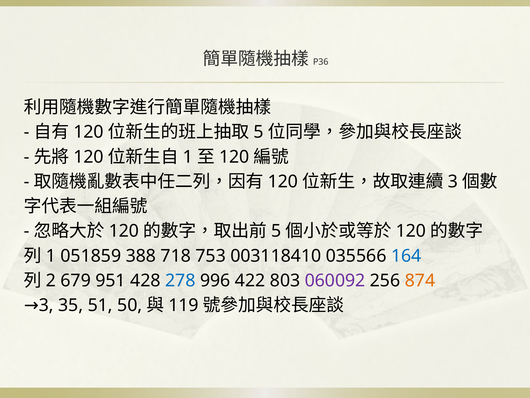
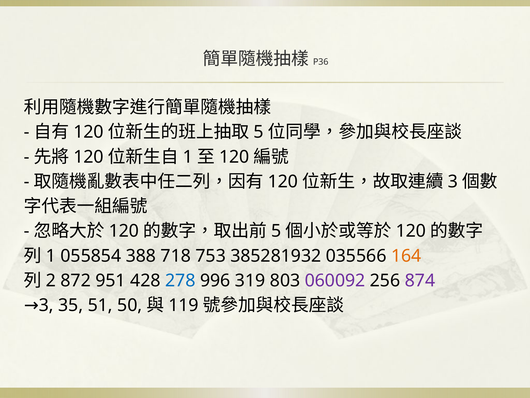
051859: 051859 -> 055854 (91, 256)
003118410: 003118410 -> 385281932 (276, 256)
164 colour: blue -> orange (406, 256)
679: 679 -> 872 (76, 280)
422: 422 -> 319 (250, 280)
874 colour: orange -> purple (420, 280)
